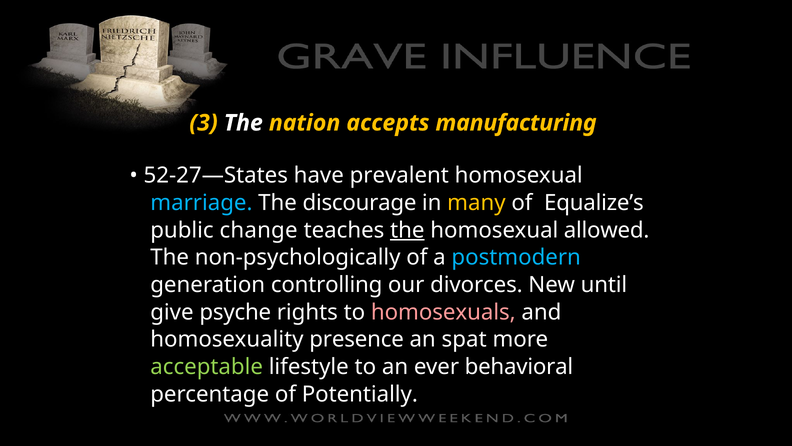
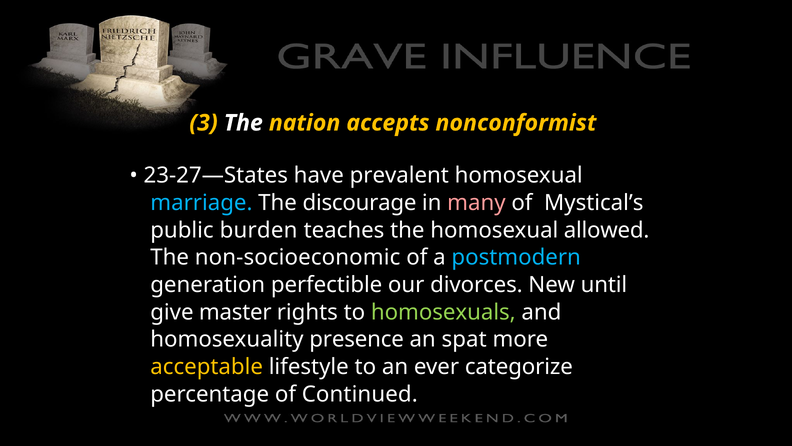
manufacturing: manufacturing -> nonconformist (516, 123)
52-27—States: 52-27—States -> 23-27—States (216, 175)
many colour: yellow -> pink (476, 203)
Equalize’s: Equalize’s -> Mystical’s (594, 203)
change: change -> burden (259, 230)
the underline: present -> none (407, 230)
non-psychologically: non-psychologically -> non-socioeconomic (298, 257)
controlling: controlling -> perfectible (327, 285)
psyche: psyche -> master (235, 312)
homosexuals colour: pink -> light green (443, 312)
acceptable colour: light green -> yellow (207, 367)
behavioral: behavioral -> categorize (519, 367)
Potentially: Potentially -> Continued (360, 394)
